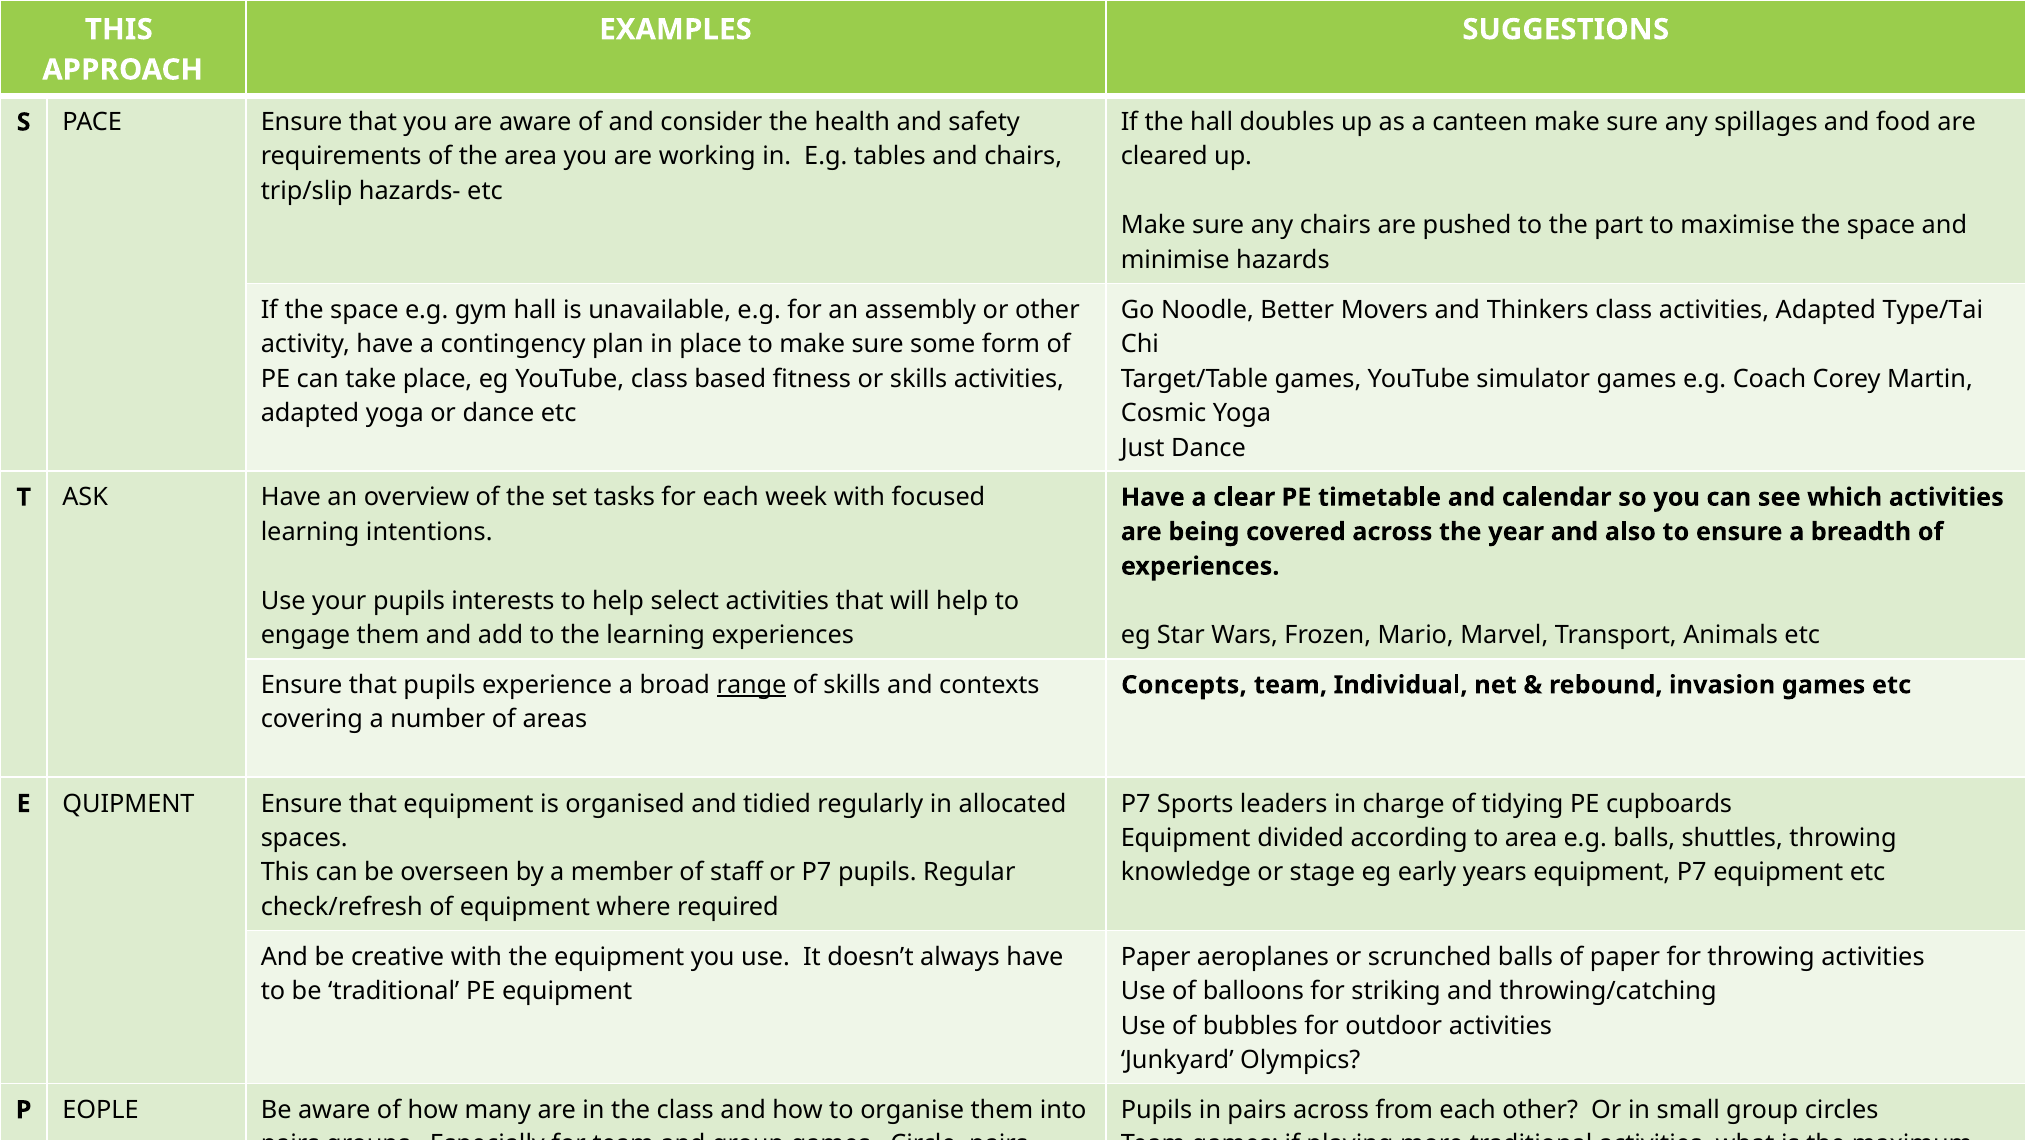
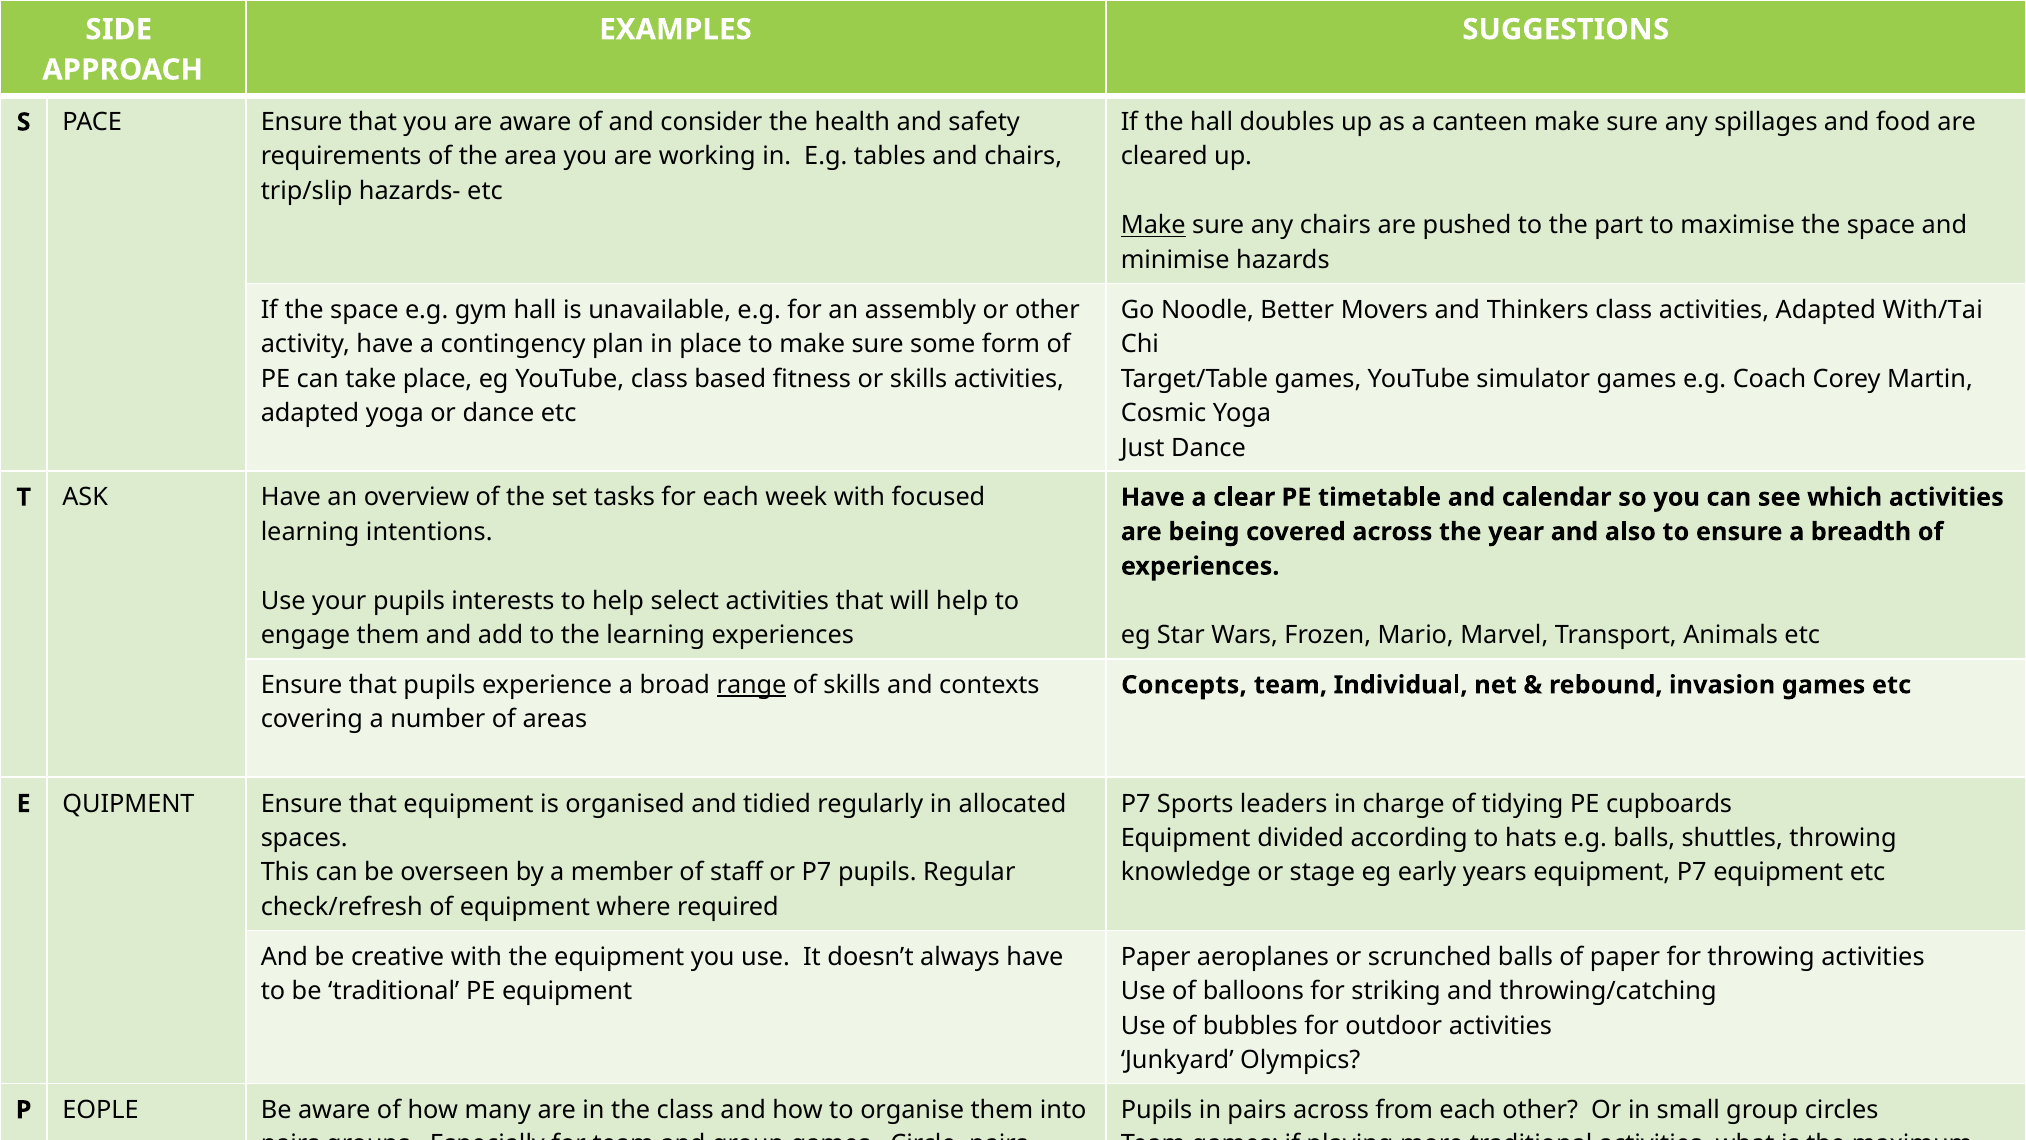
THIS: THIS -> SIDE (119, 29)
Make underline: none -> present (1153, 225)
Type/Tai: Type/Tai -> With/Tai (1933, 310)
to area: area -> hats (1531, 838)
